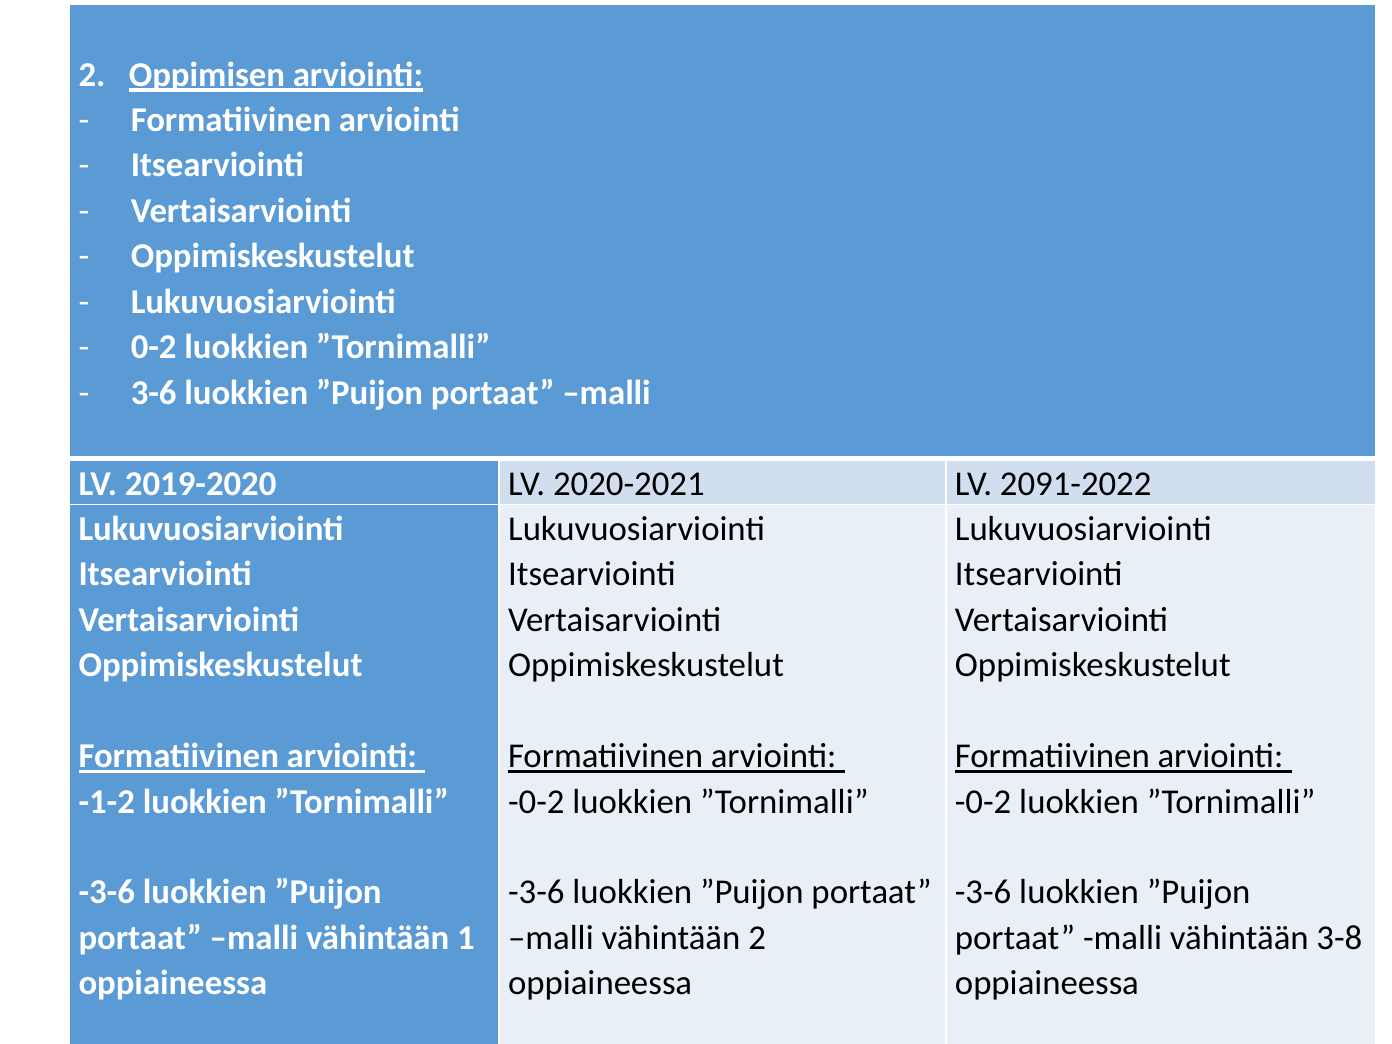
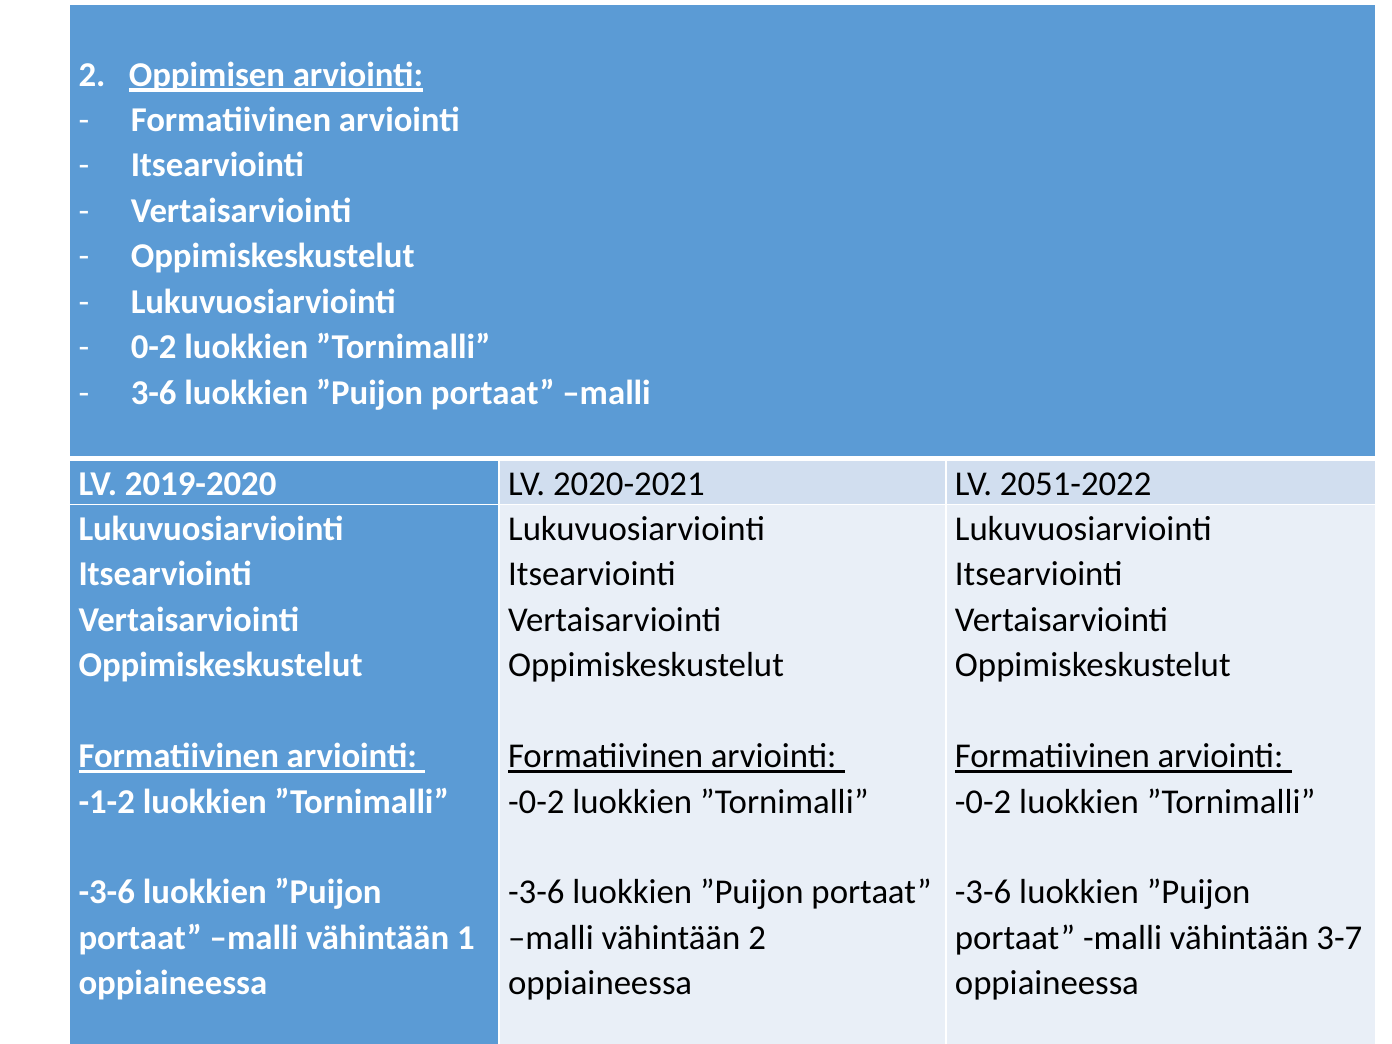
2091-2022: 2091-2022 -> 2051-2022 (1076, 484)
3-8: 3-8 -> 3-7 (1339, 938)
